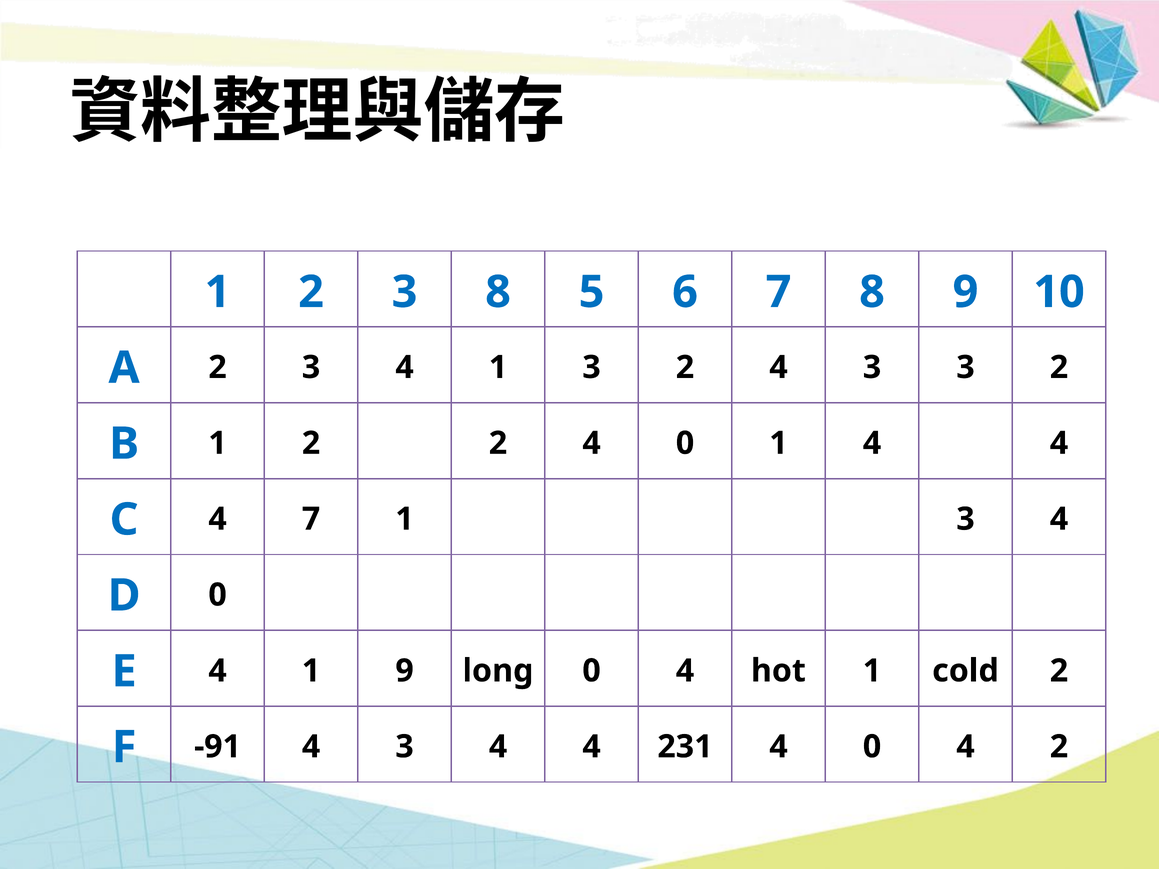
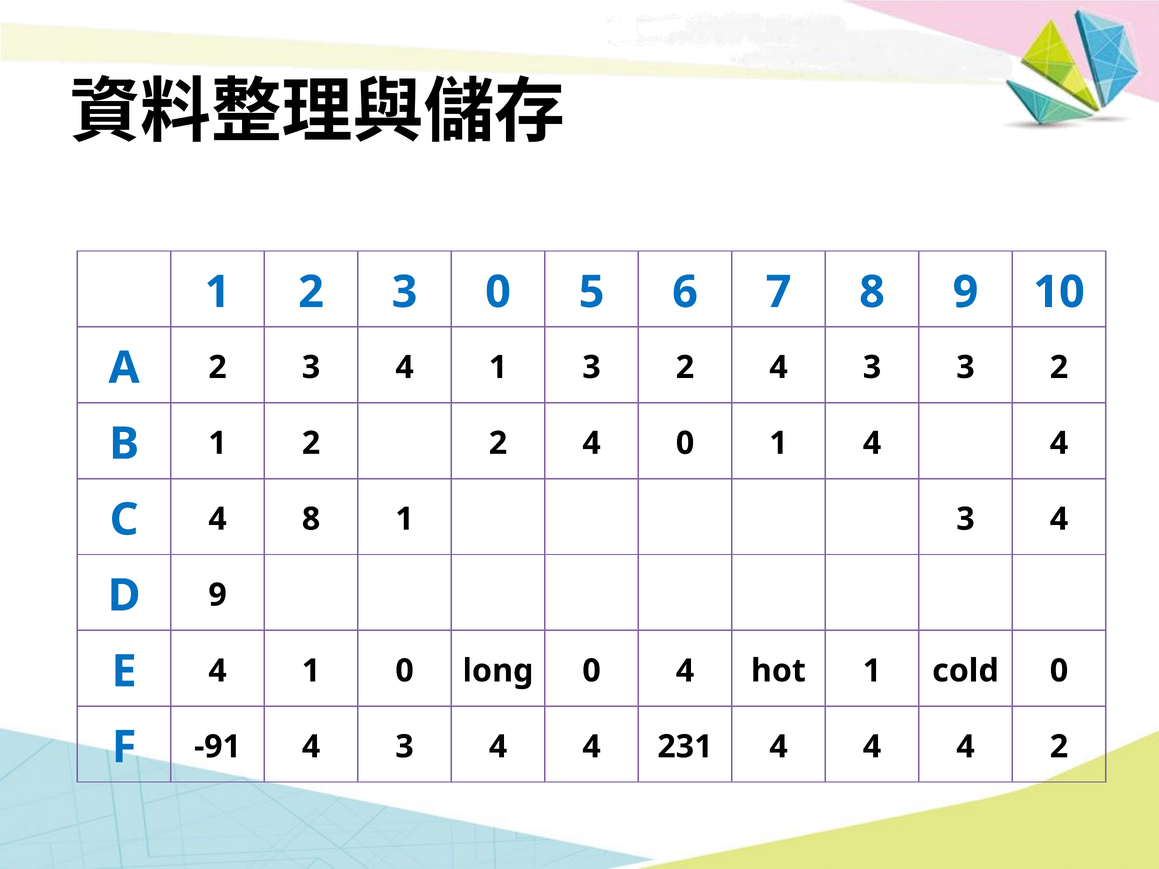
3 8: 8 -> 0 (498, 292)
4 7: 7 -> 8 (311, 519)
D 0: 0 -> 9 (218, 595)
1 9: 9 -> 0 (405, 671)
cold 2: 2 -> 0 (1059, 671)
231 4 0: 0 -> 4 (872, 747)
